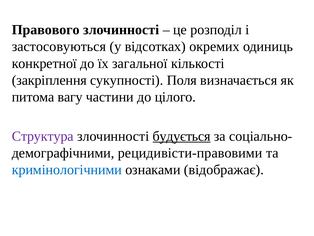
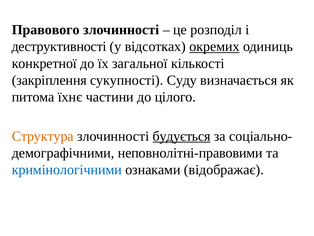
застосовуються: застосовуються -> деструктивності (59, 47)
окремих underline: none -> present (214, 47)
Поля: Поля -> Суду (182, 80)
вагу: вагу -> їхнє (70, 97)
Структура colour: purple -> orange (43, 136)
рецидивісти-правовими: рецидивісти-правовими -> неповнолітні-правовими (190, 153)
